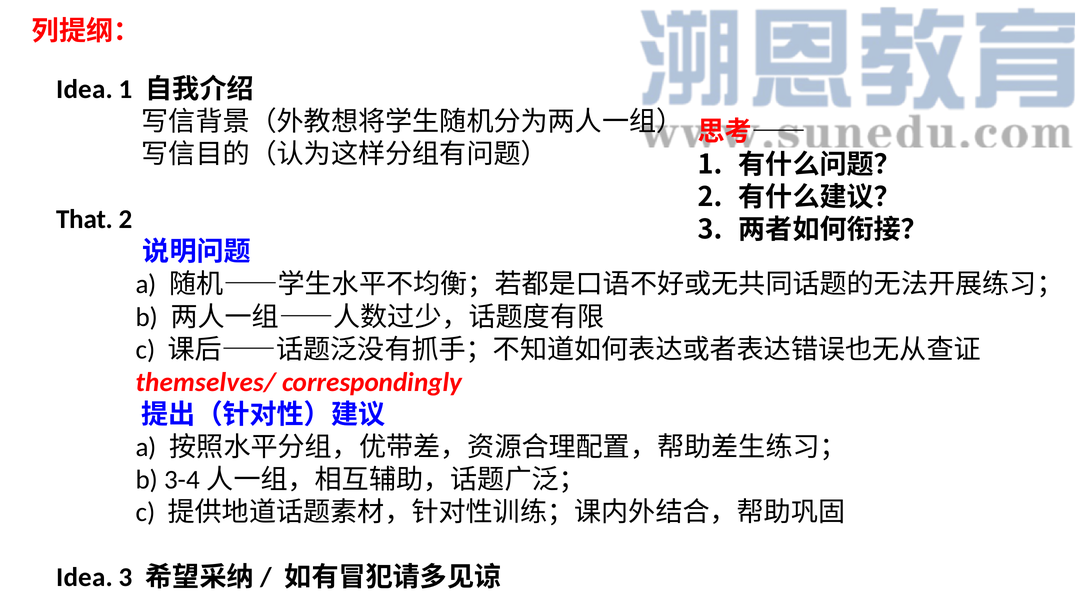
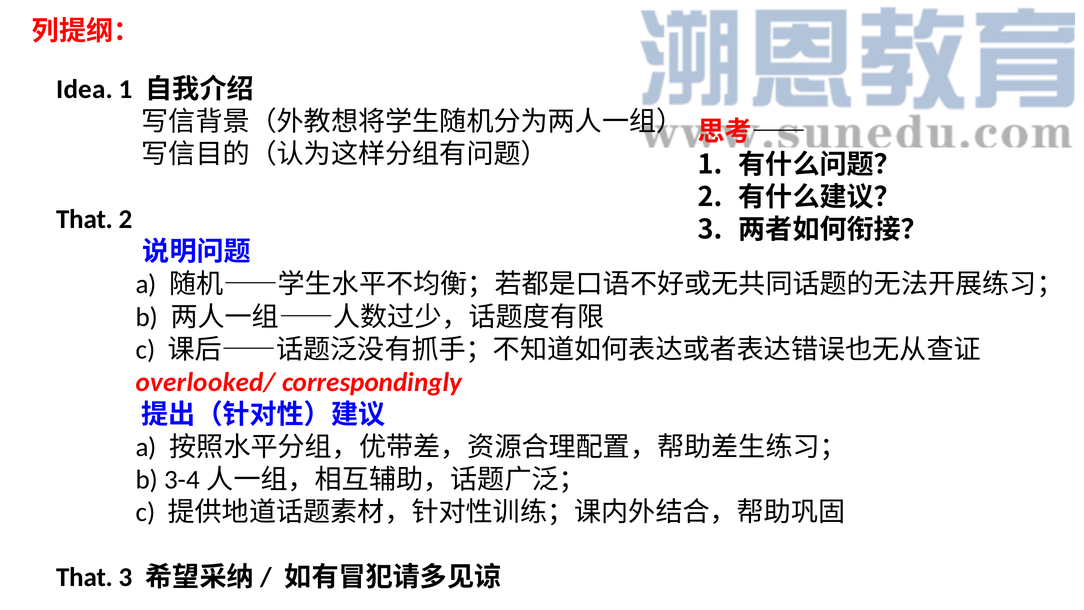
themselves/: themselves/ -> overlooked/ (206, 382)
Idea: Idea -> That (85, 577)
